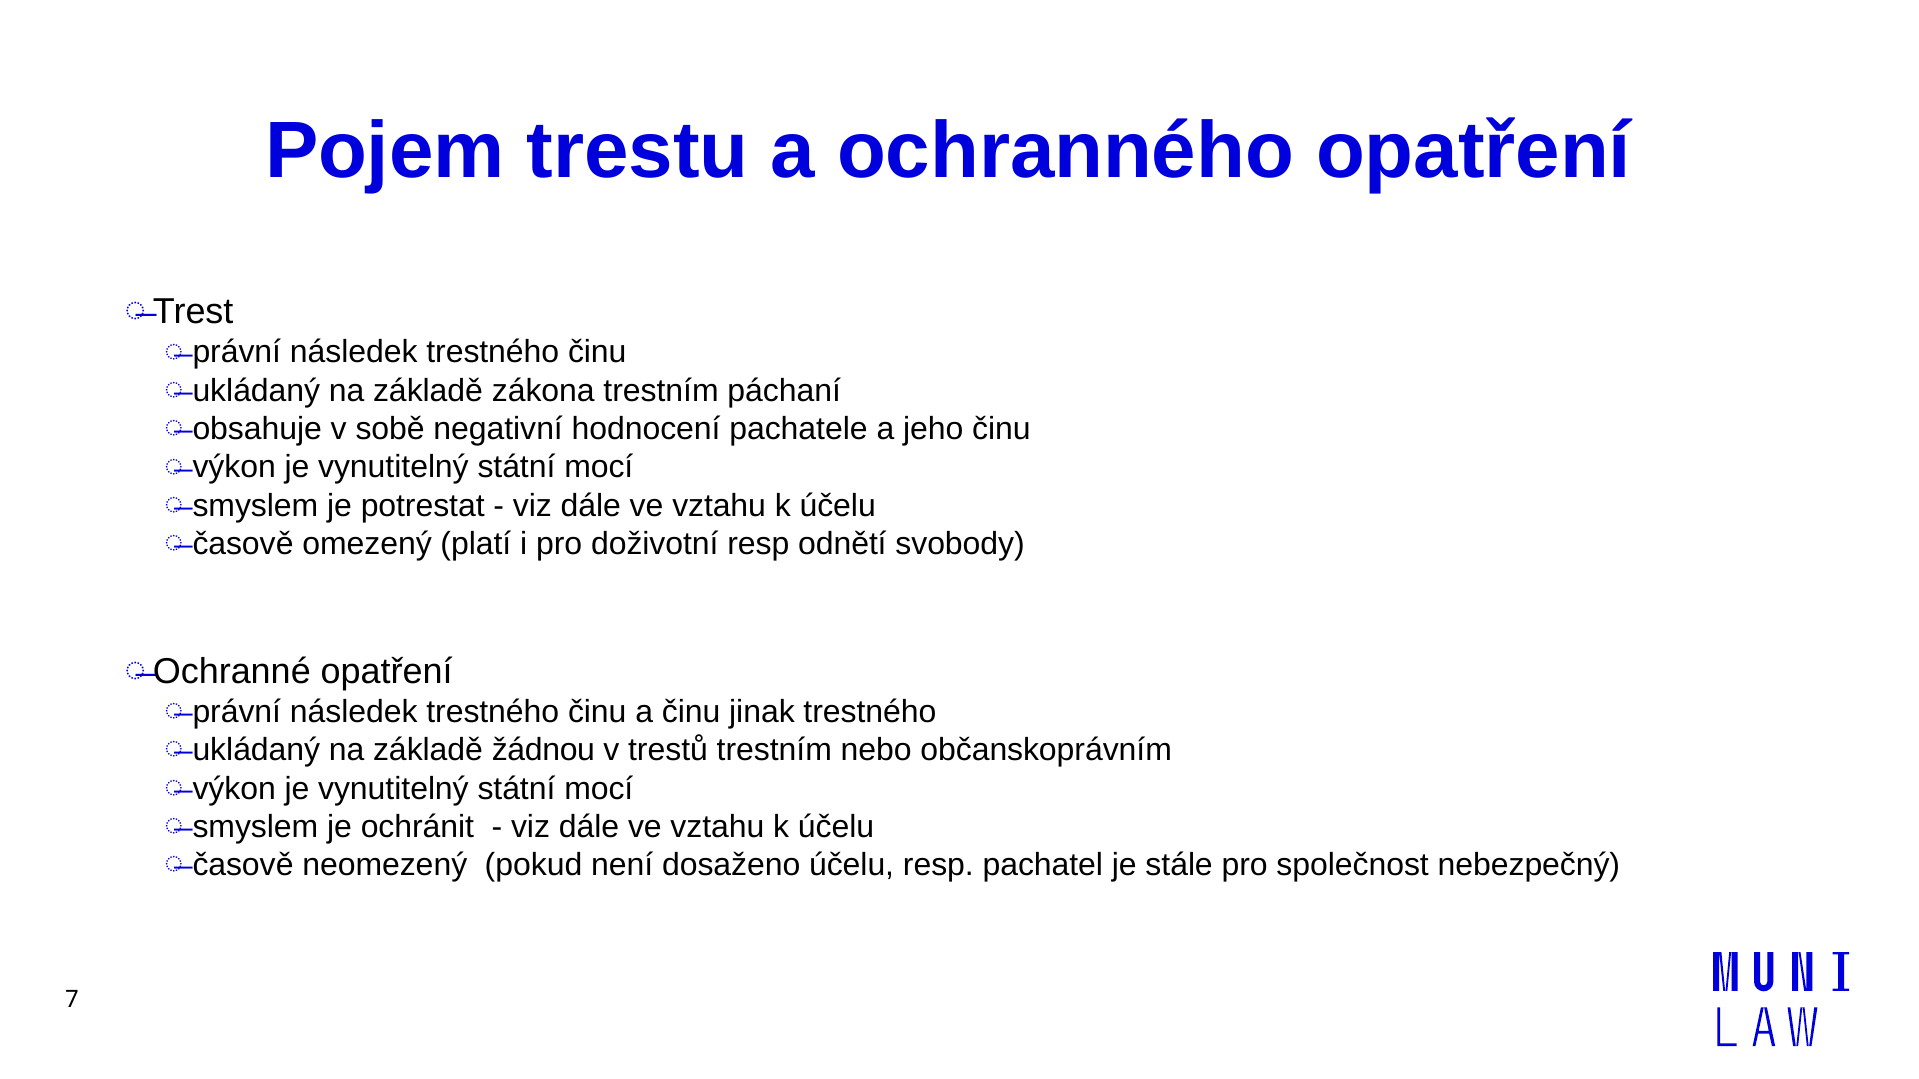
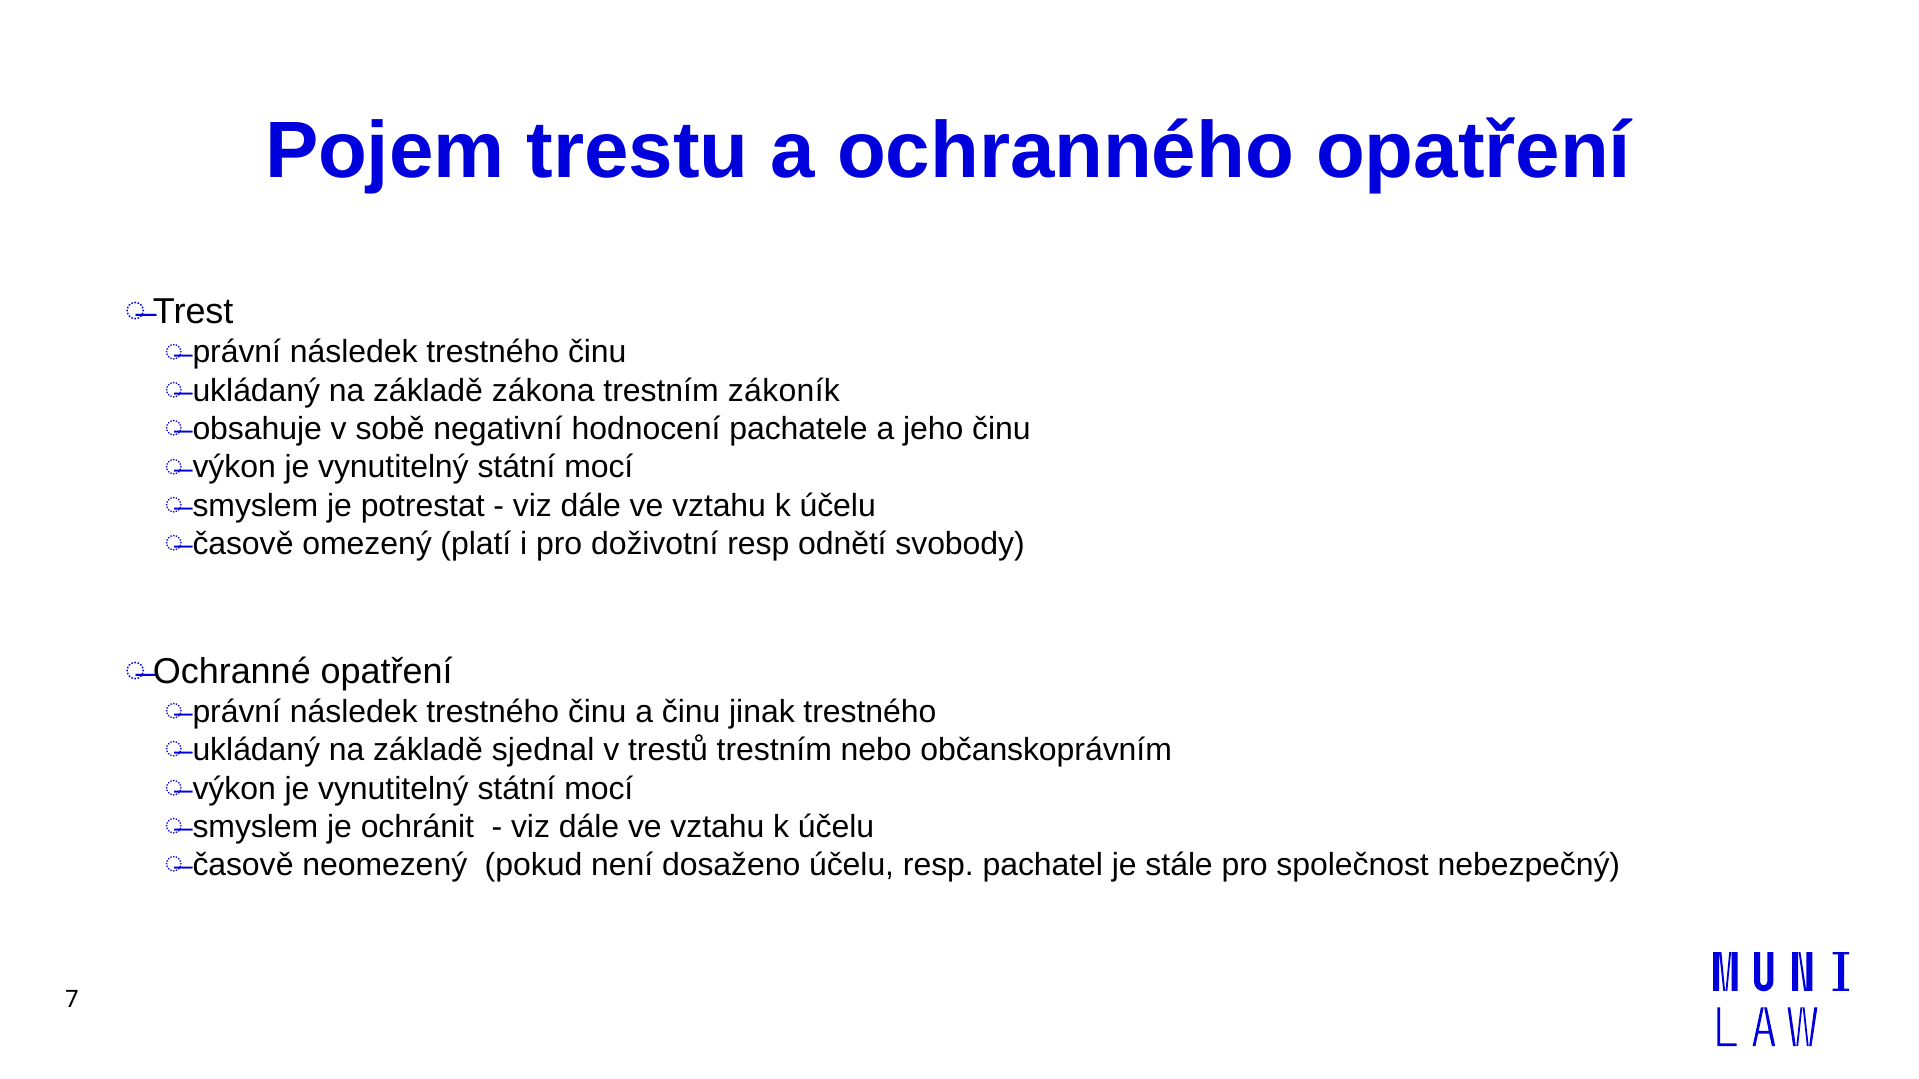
páchaní: páchaní -> zákoník (784, 391)
žádnou: žádnou -> sjednal (543, 751)
